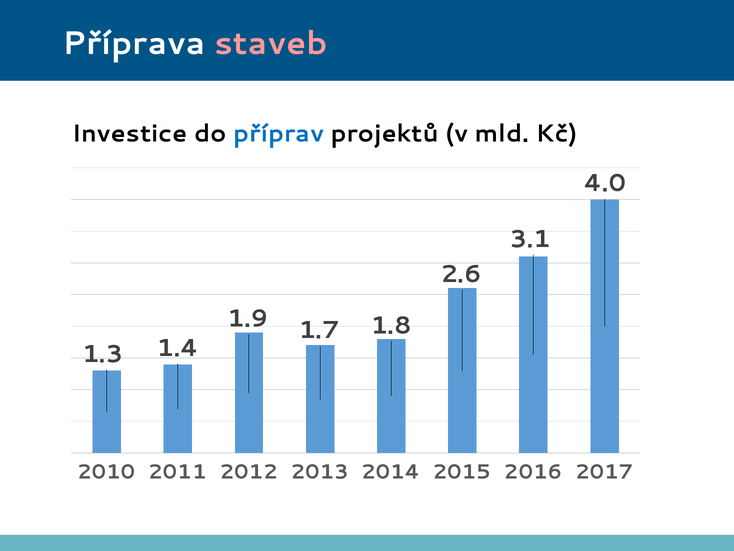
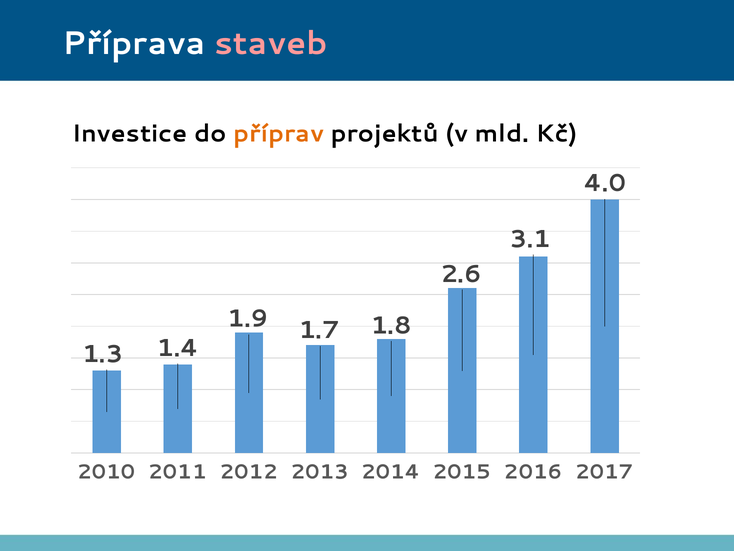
příprav colour: blue -> orange (279, 133)
